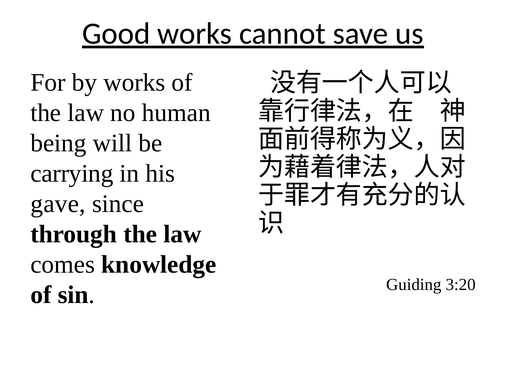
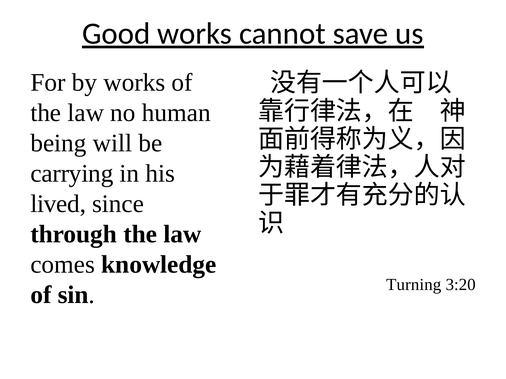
gave: gave -> lived (58, 204)
Guiding: Guiding -> Turning (414, 285)
